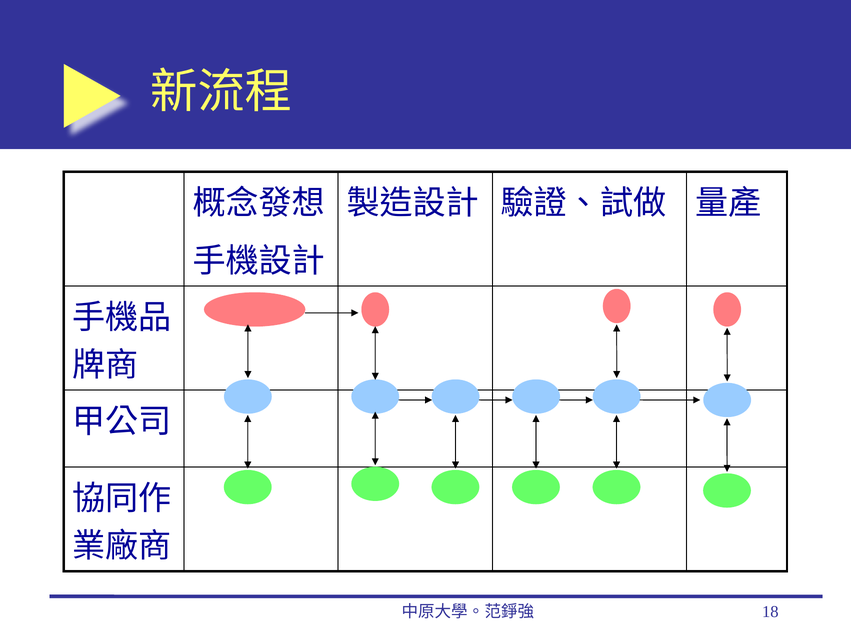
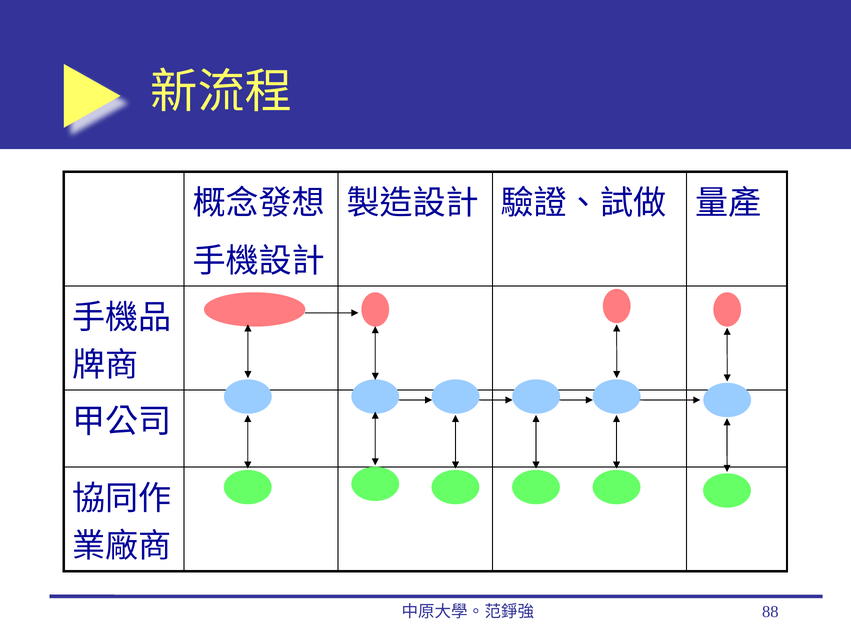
18: 18 -> 88 (770, 611)
